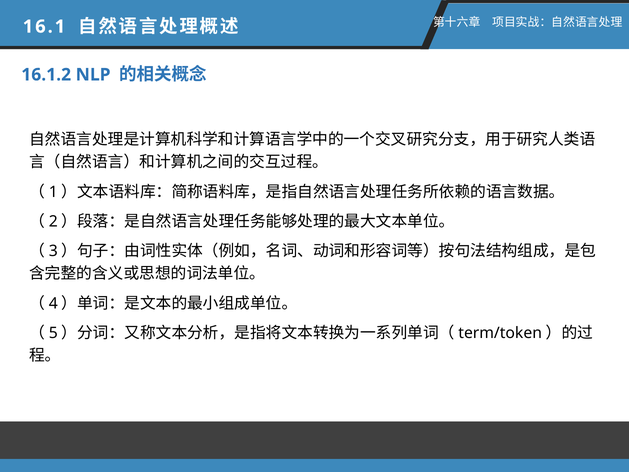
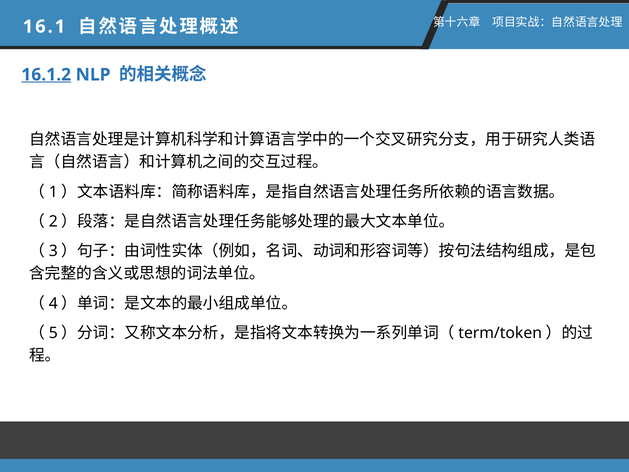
16.1.2 underline: none -> present (46, 75)
